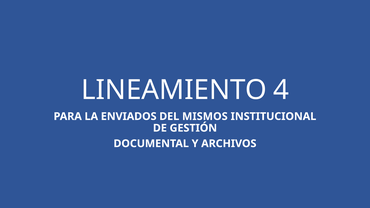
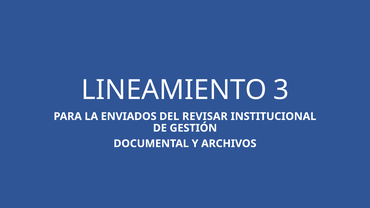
4: 4 -> 3 (281, 90)
MISMOS: MISMOS -> REVISAR (205, 116)
